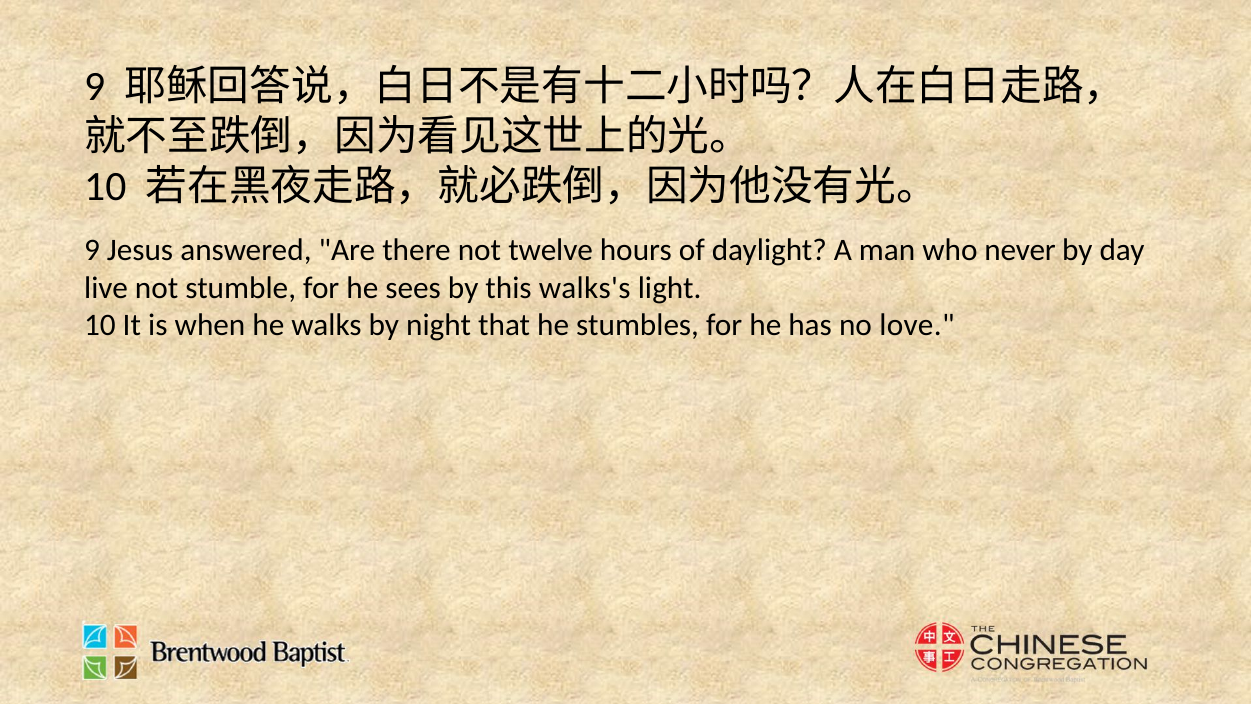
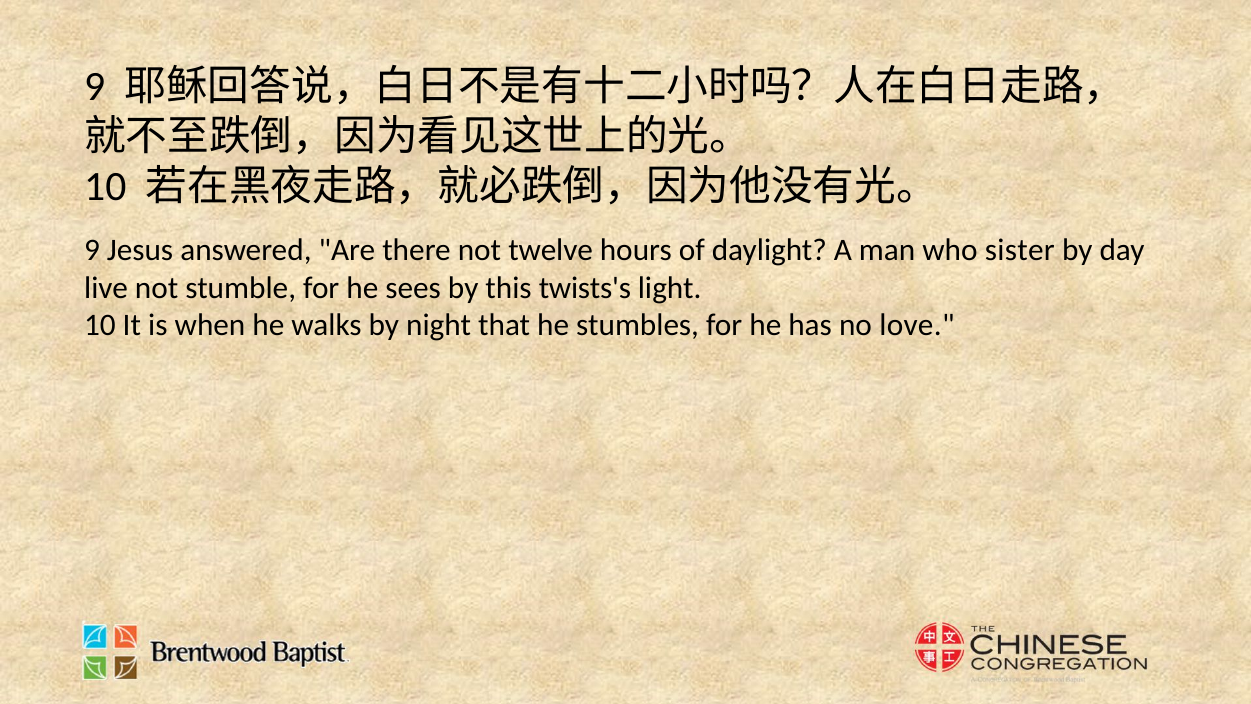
never: never -> sister (1020, 250)
walks's: walks's -> twists's (585, 288)
